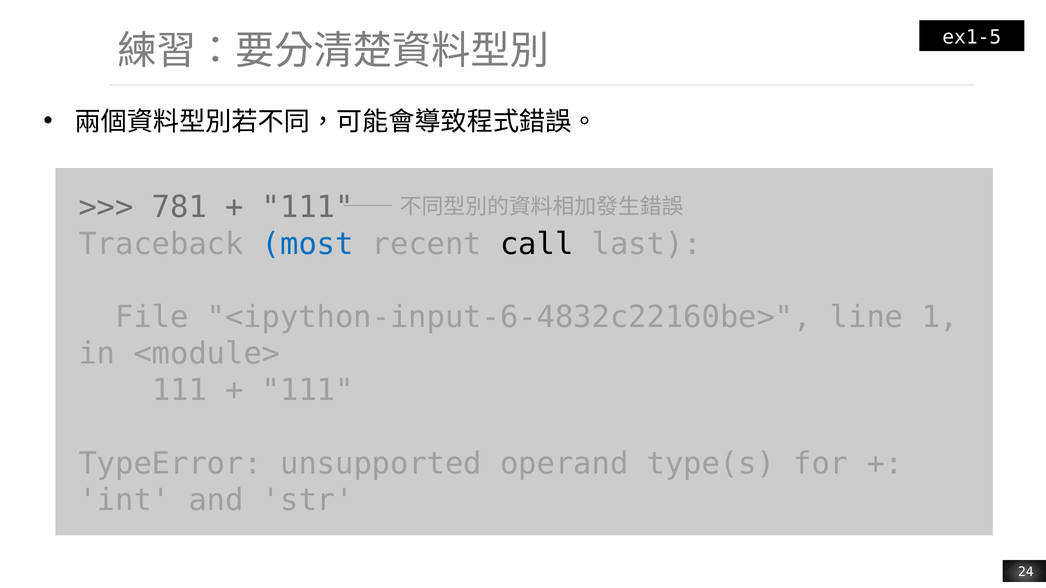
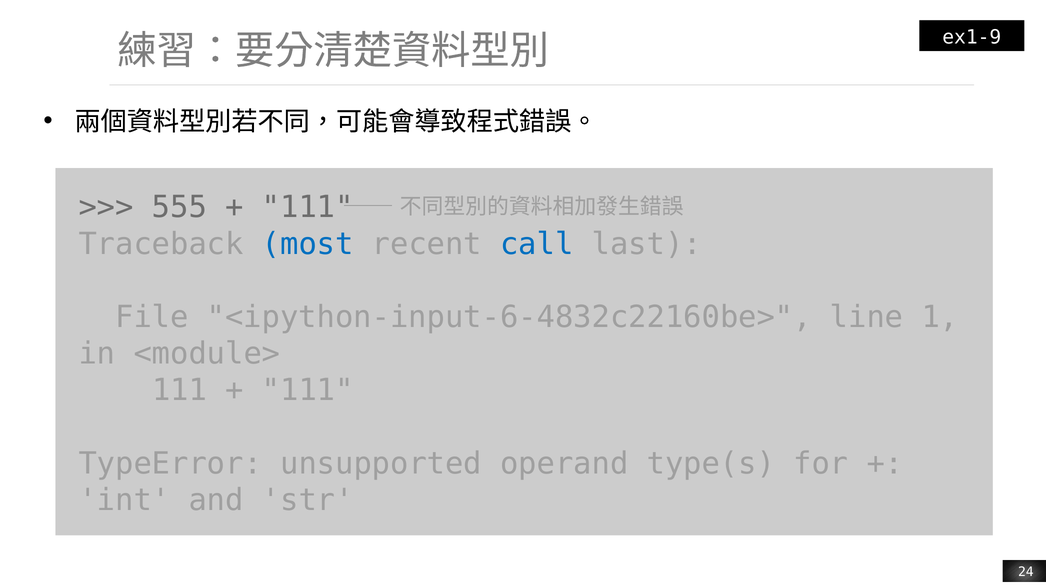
ex1-5: ex1-5 -> ex1-9 (972, 37)
781: 781 -> 555 (179, 208)
call colour: black -> blue (537, 244)
